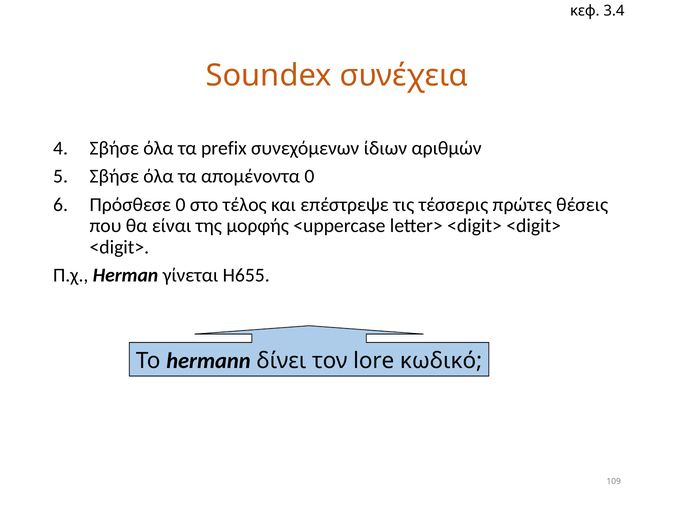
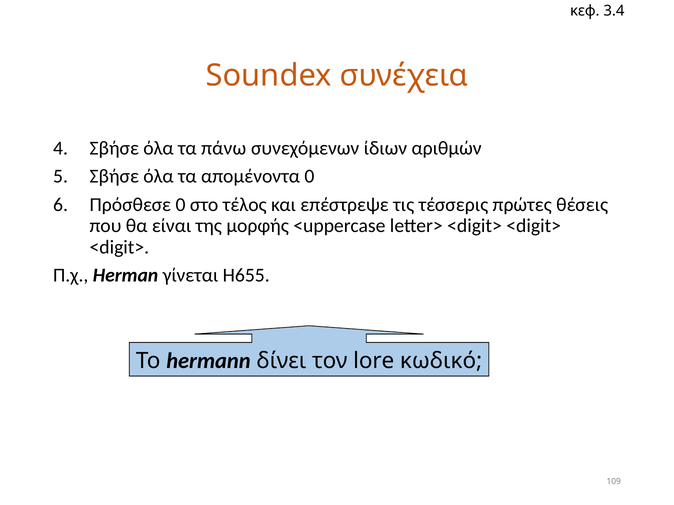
prefix: prefix -> πάνω (224, 148)
